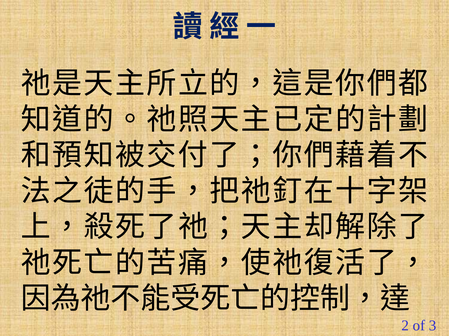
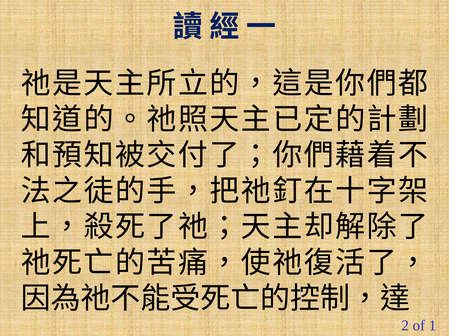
3: 3 -> 1 (433, 326)
